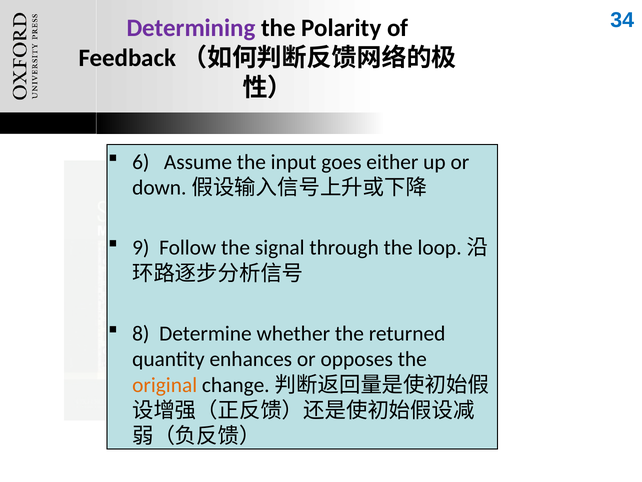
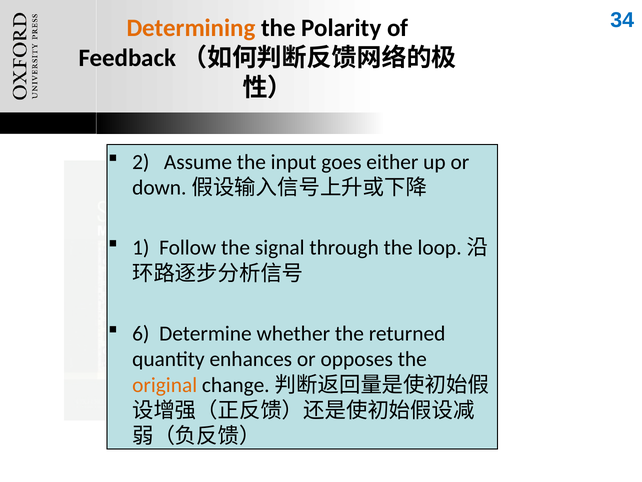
Determining colour: purple -> orange (191, 28)
6: 6 -> 2 (141, 162)
9: 9 -> 1 (141, 248)
8: 8 -> 6 (141, 333)
